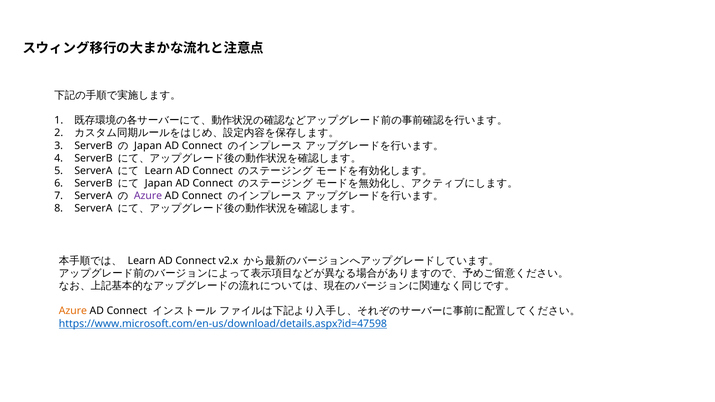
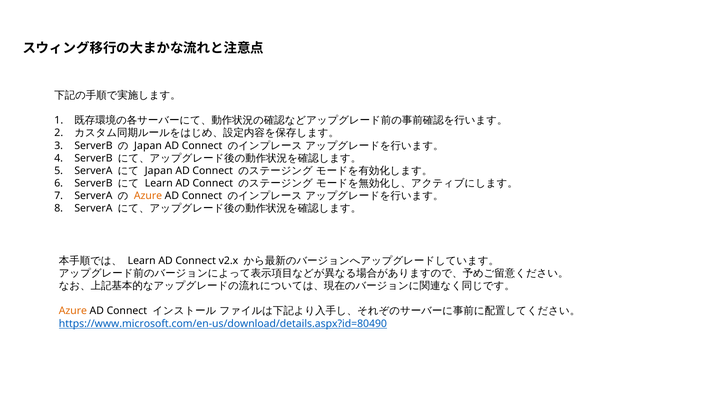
Learn: Learn -> Japan (159, 171)
Japan: Japan -> Learn (159, 183)
Azure colour: purple -> orange (148, 196)
https://www.microsoft.com/en-us/download/details.aspx?id=47598: https://www.microsoft.com/en-us/download/details.aspx?id=47598 -> https://www.microsoft.com/en-us/download/details.aspx?id=80490 (223, 324)
